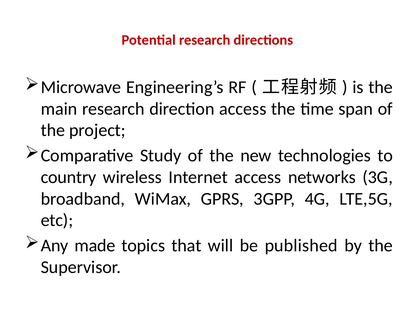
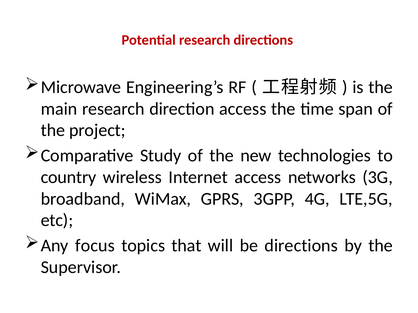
made: made -> focus (95, 246)
be published: published -> directions (301, 246)
